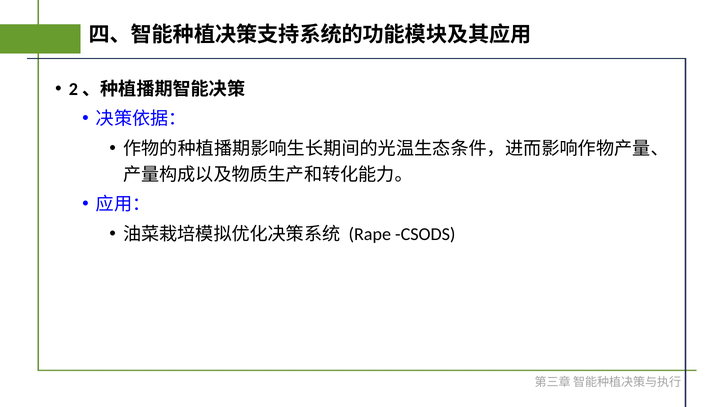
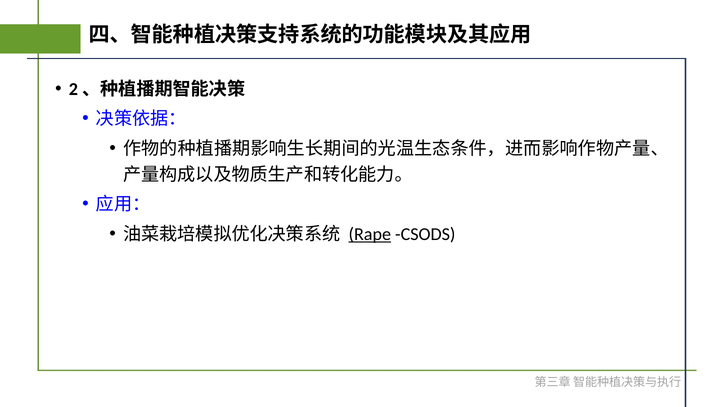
Rape underline: none -> present (370, 234)
